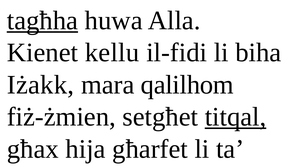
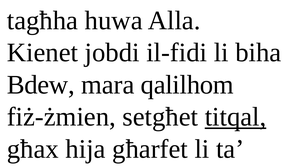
tagħha underline: present -> none (42, 20)
kellu: kellu -> jobdi (112, 53)
Iżakk: Iżakk -> Bdew (41, 85)
